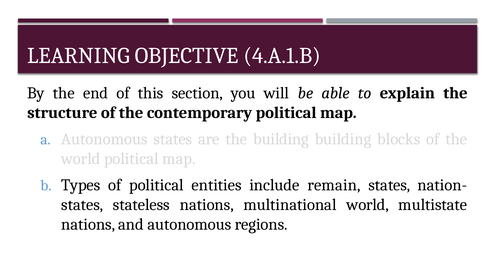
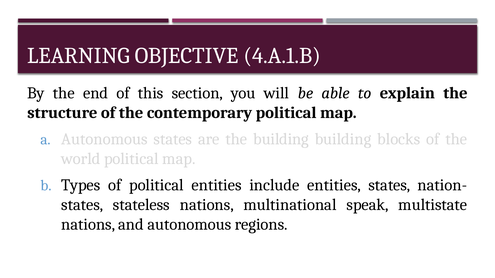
include remain: remain -> entities (334, 185)
multinational world: world -> speak (368, 205)
